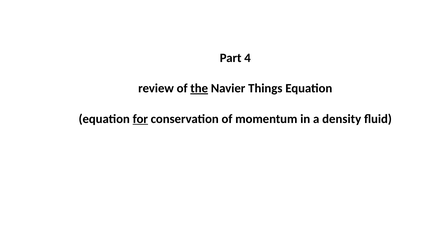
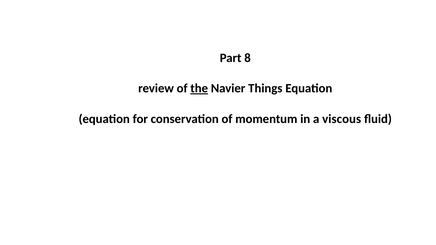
4: 4 -> 8 (248, 58)
for underline: present -> none (140, 119)
density: density -> viscous (342, 119)
